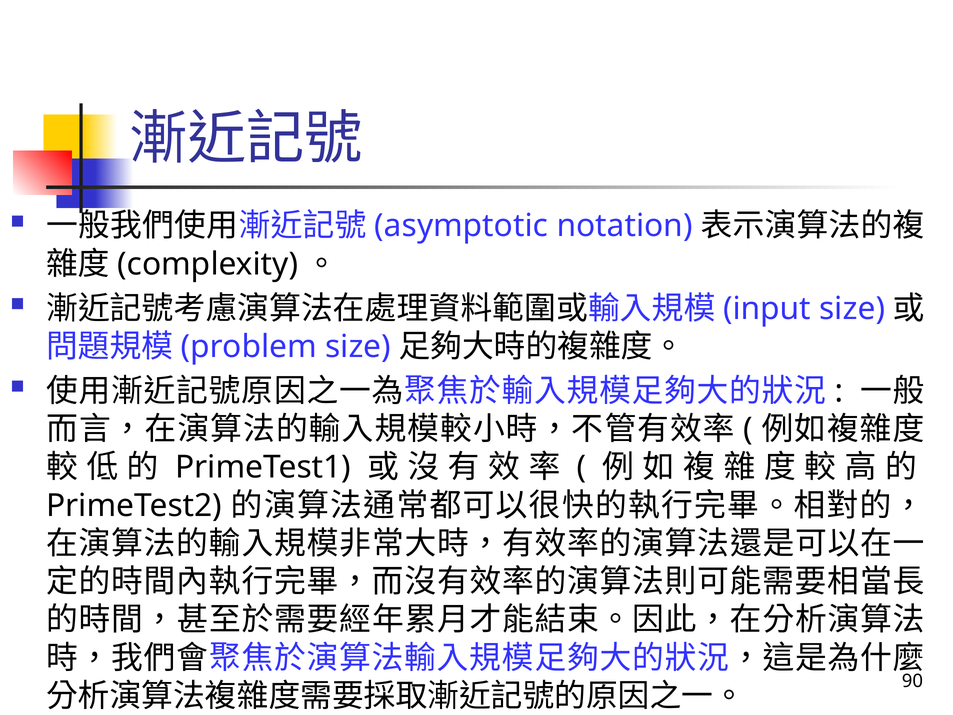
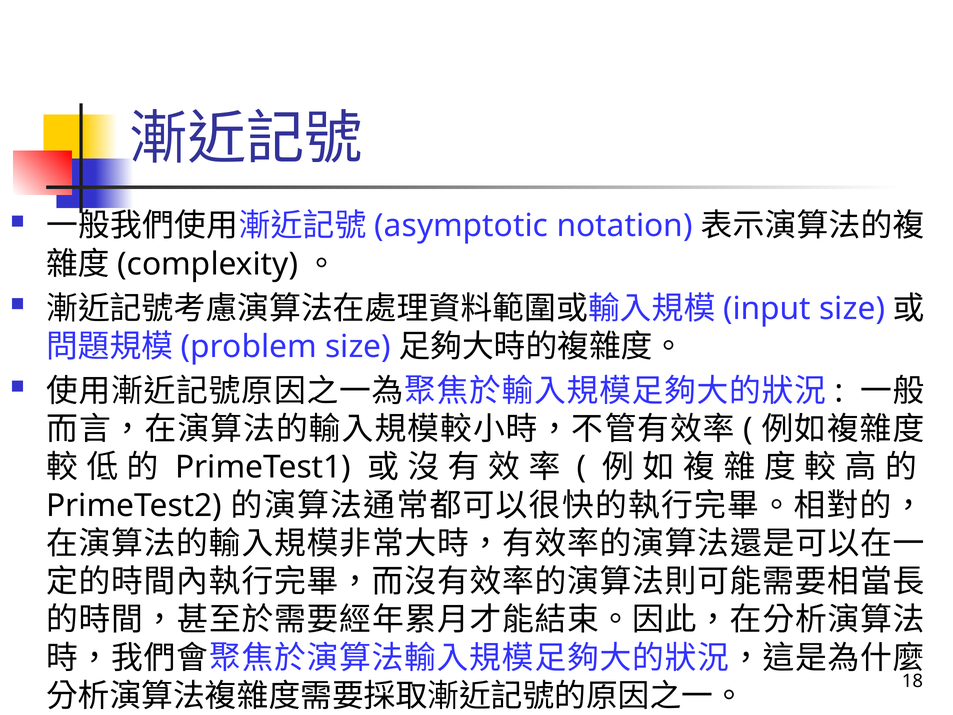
90: 90 -> 18 (912, 681)
